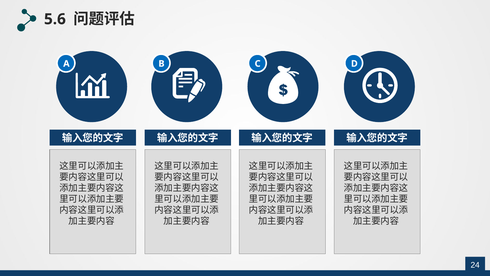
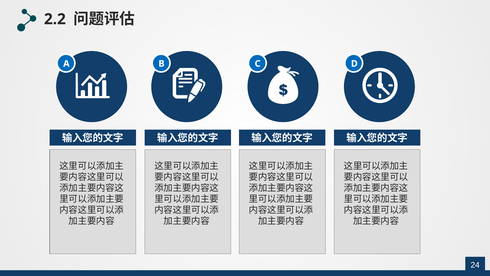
5.6: 5.6 -> 2.2 (55, 19)
